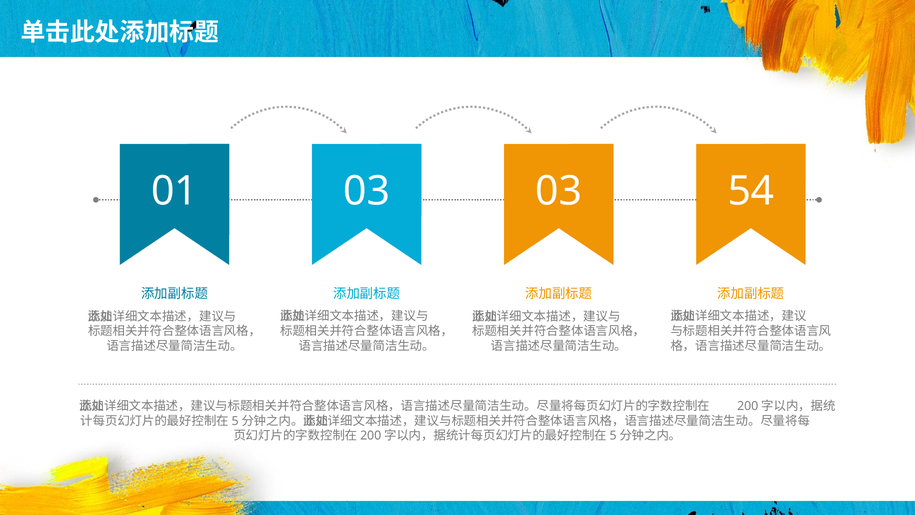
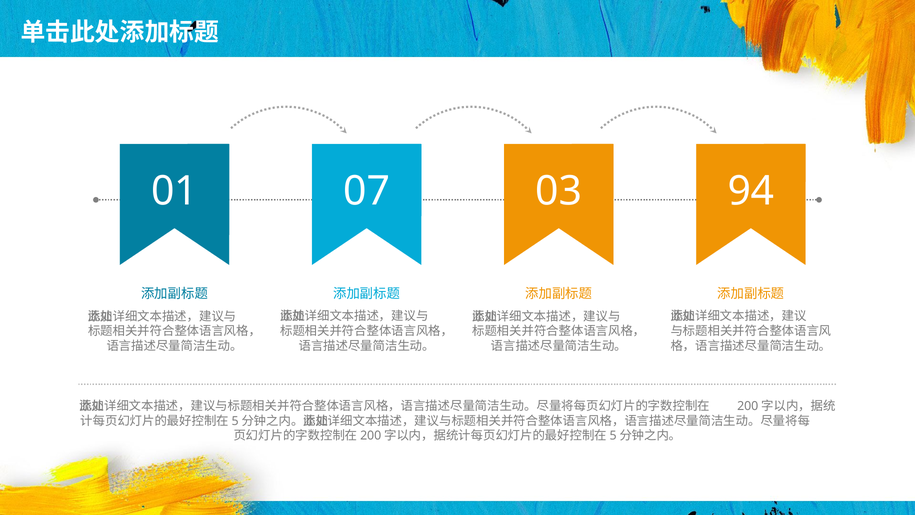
01 03: 03 -> 07 (367, 191)
54: 54 -> 94 (751, 191)
